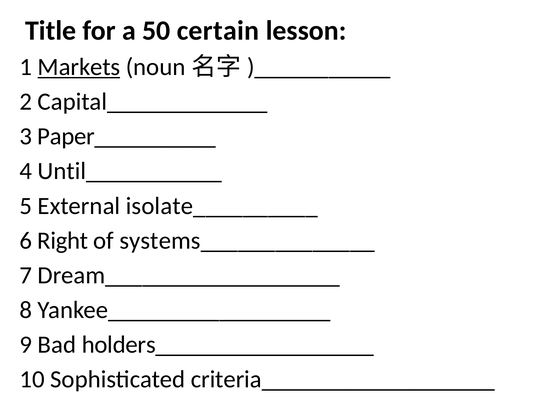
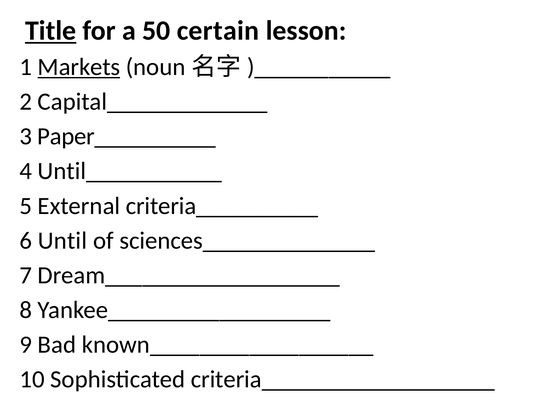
Title underline: none -> present (51, 31)
isolate__________: isolate__________ -> criteria__________ (222, 206)
Right: Right -> Until (62, 241)
systems______________: systems______________ -> sciences______________ (247, 241)
holders__________________: holders__________________ -> known__________________ (228, 345)
